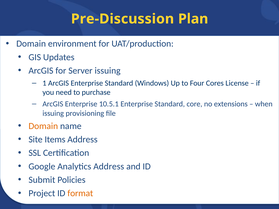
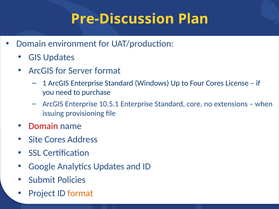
Server issuing: issuing -> format (108, 71)
Domain colour: orange -> red (43, 126)
Site Items: Items -> Cores (55, 140)
Analytics Address: Address -> Updates (109, 167)
